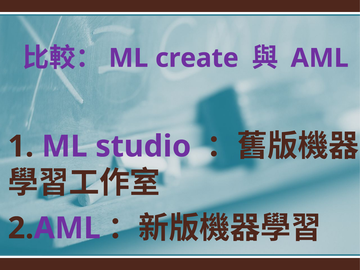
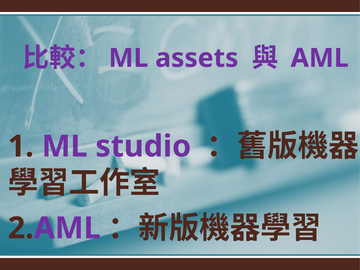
create: create -> assets (197, 58)
